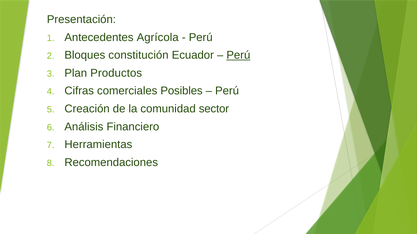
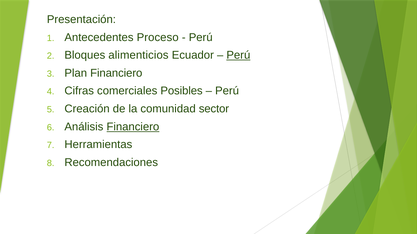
Agrícola: Agrícola -> Proceso (158, 37)
constitución: constitución -> alimenticios (138, 55)
Plan Productos: Productos -> Financiero (116, 73)
Financiero underline: none -> present (133, 127)
